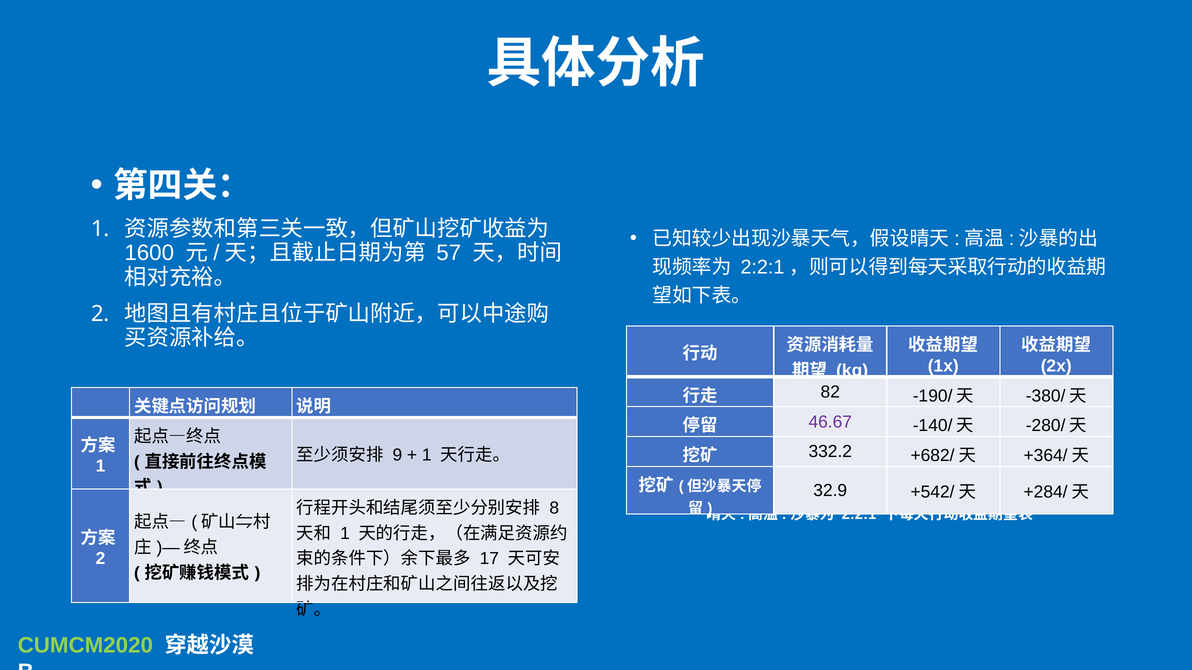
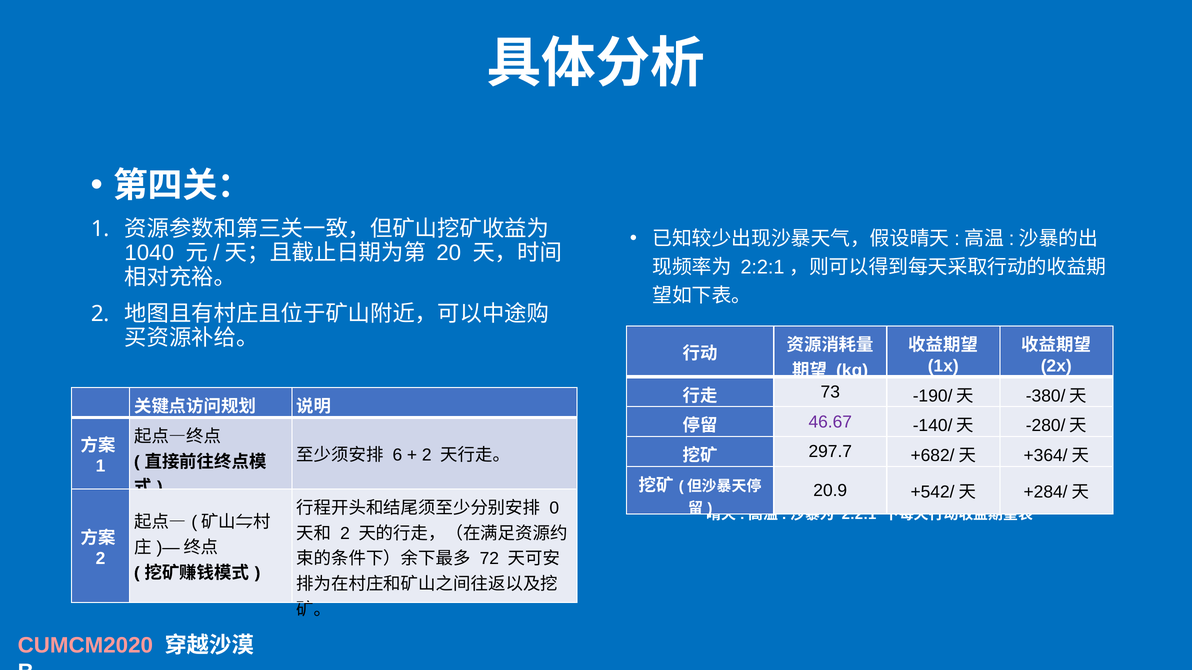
1600: 1600 -> 1040 (149, 253)
57: 57 -> 20 (449, 253)
82: 82 -> 73 (830, 392)
9: 9 -> 6 (397, 456)
1: 1 -> 2 (427, 456)
332.2: 332.2 -> 297.7 (830, 452)
32.9: 32.9 -> 20.9 (830, 491)
8: 8 -> 0 (554, 508)
1: 1 -> 2 (345, 534)
17: 17 -> 72 (489, 559)
CUMCM2020 colour: light green -> pink (85, 646)
